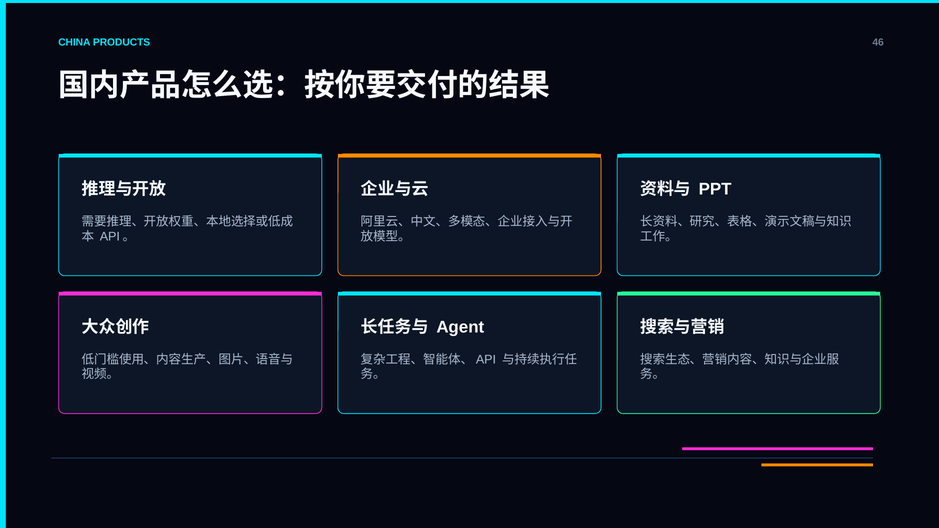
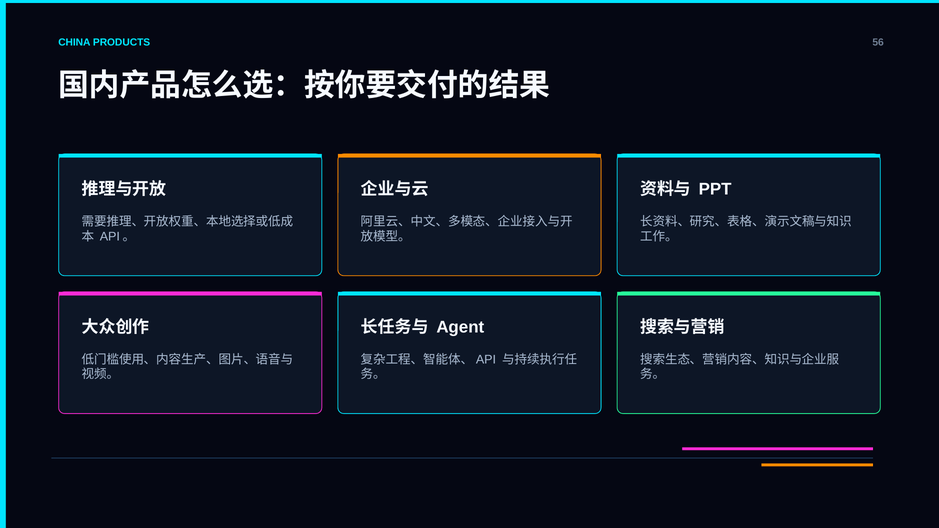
46: 46 -> 56 (878, 43)
